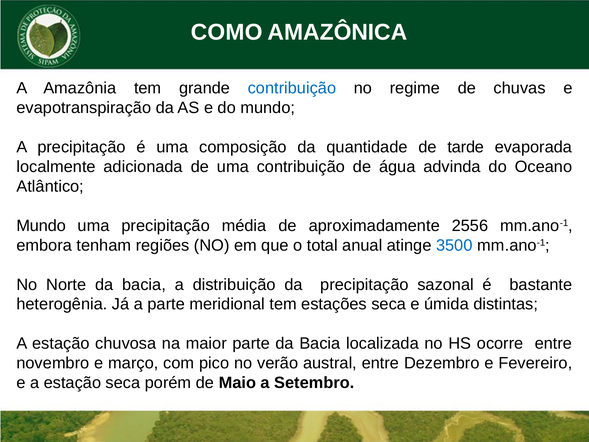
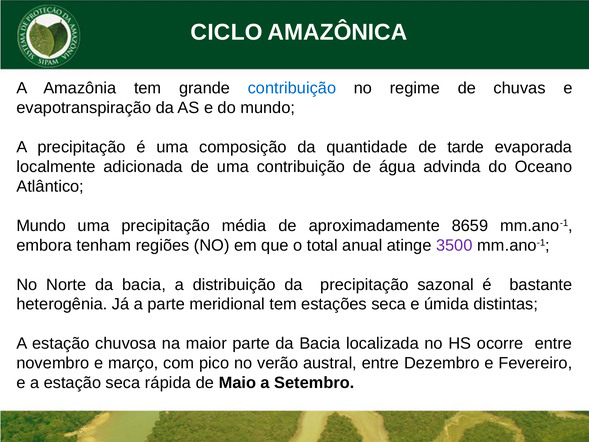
COMO: COMO -> CICLO (227, 32)
2556: 2556 -> 8659 (470, 226)
3500 colour: blue -> purple (454, 245)
porém: porém -> rápida (168, 383)
